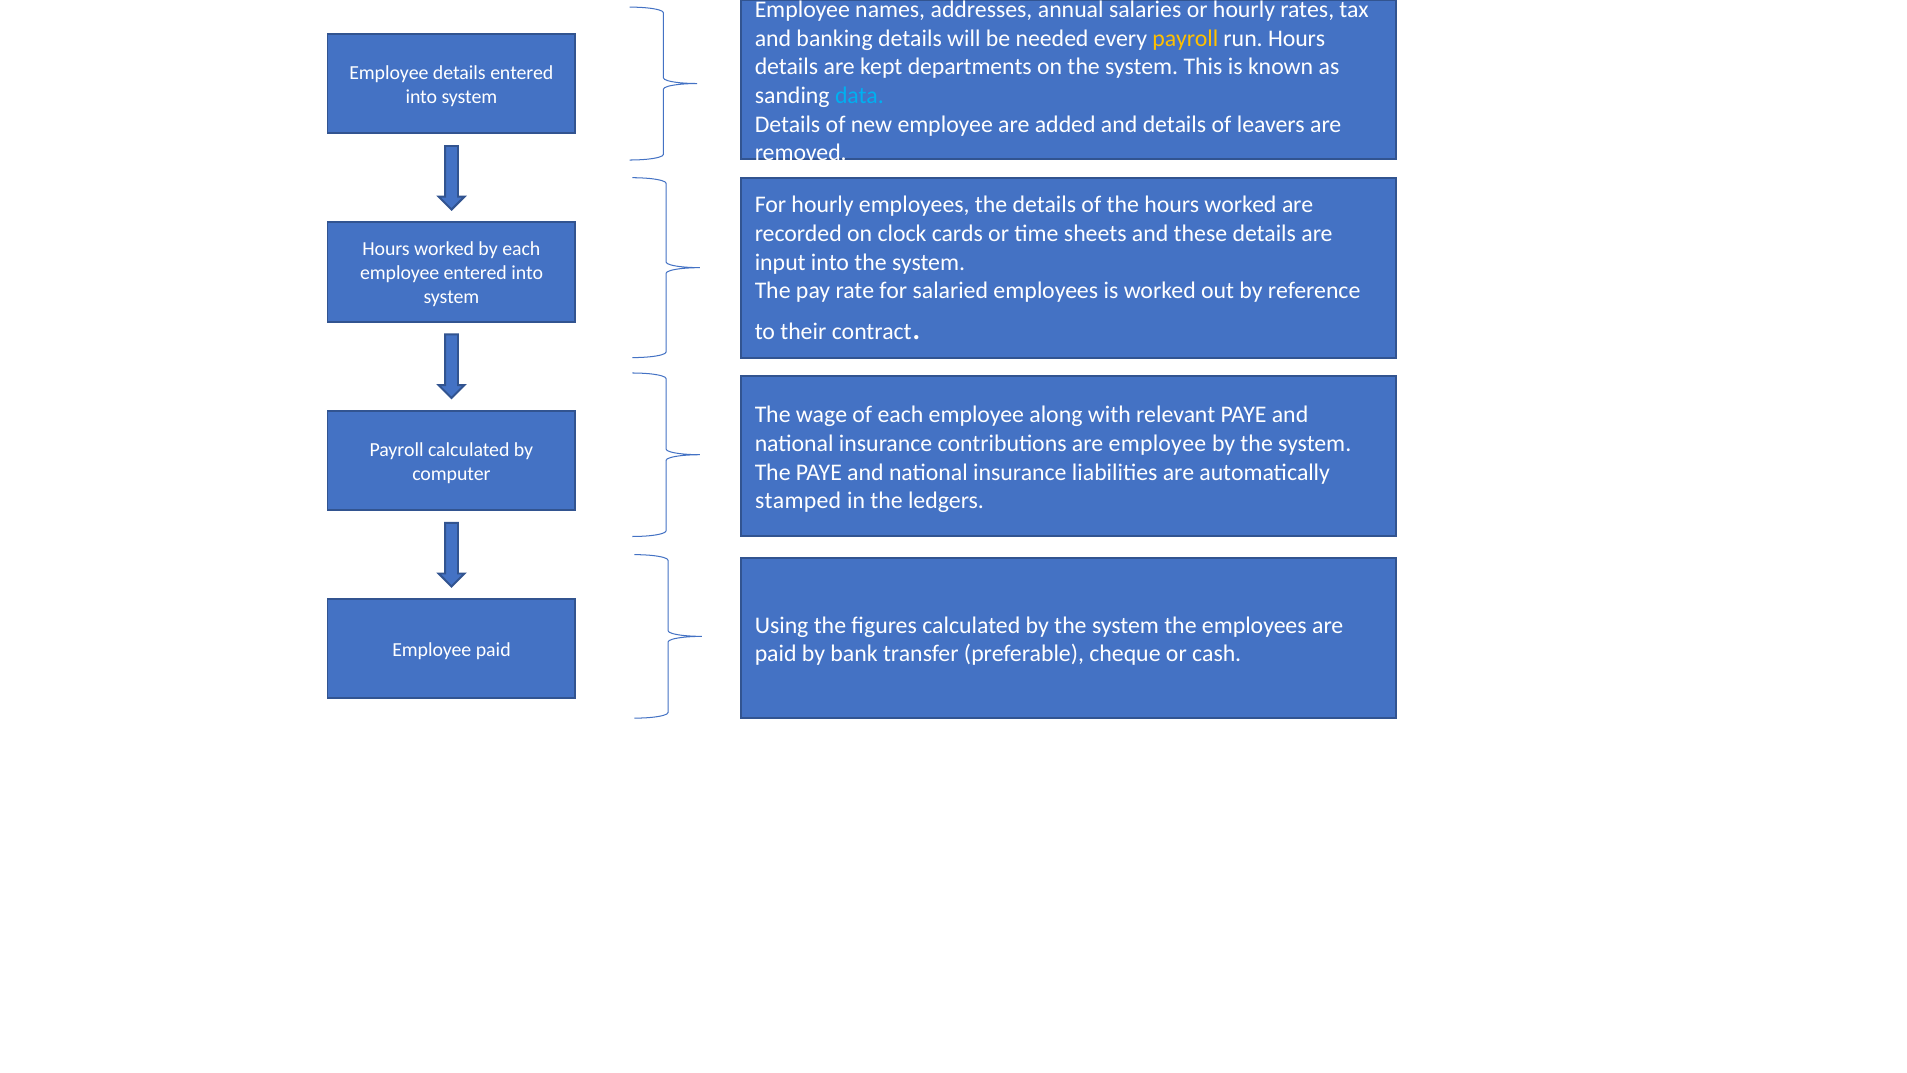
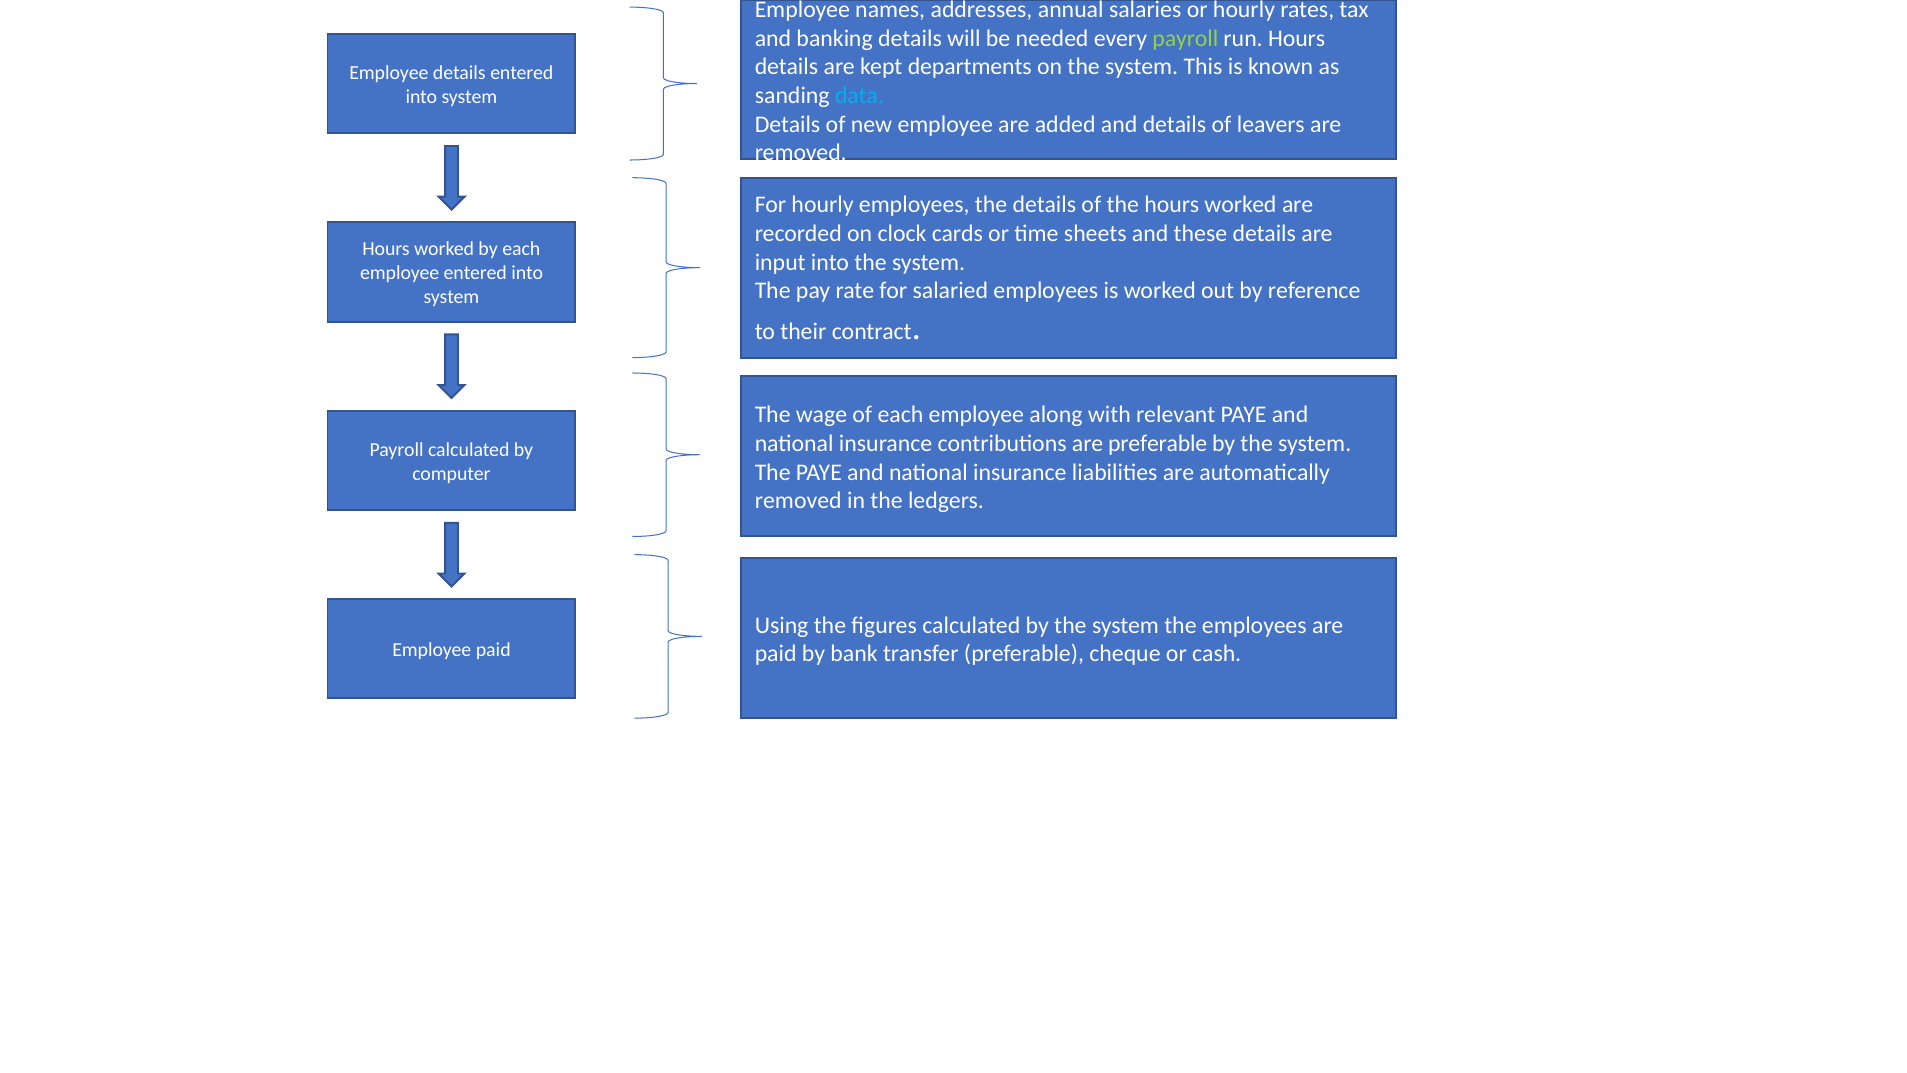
payroll colour: yellow -> light green (1185, 38)
are employee: employee -> preferable (1158, 444)
stamped: stamped -> removed (798, 501)
